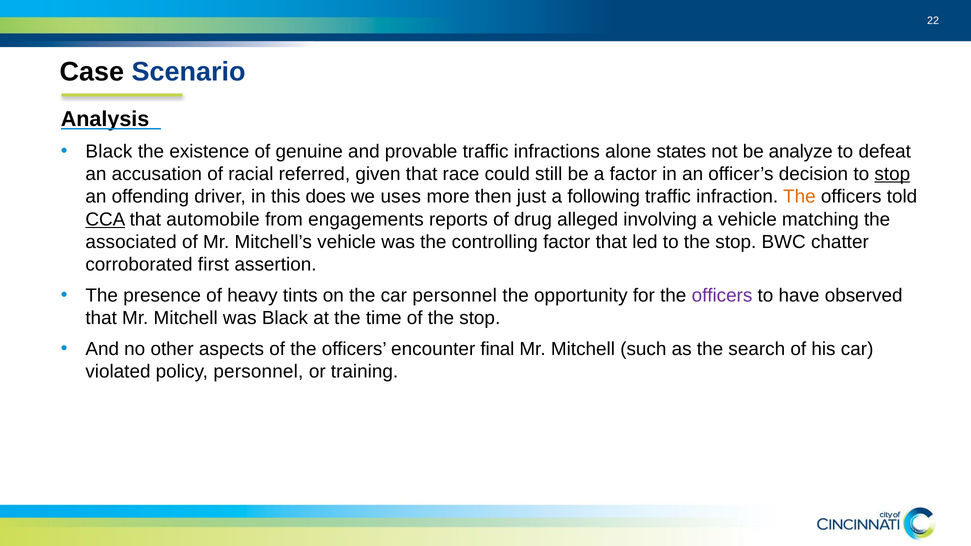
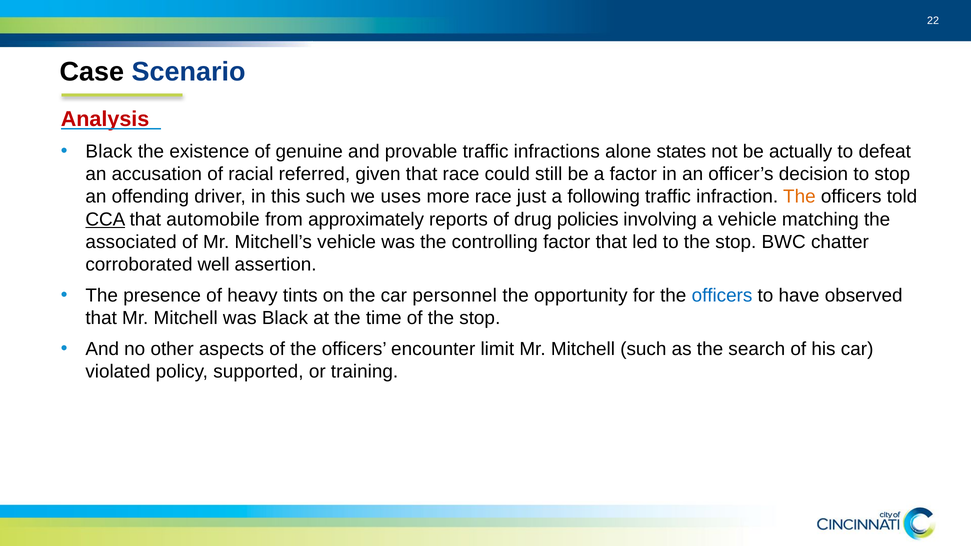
Analysis colour: black -> red (105, 119)
analyze: analyze -> actually (801, 151)
stop underline: present -> none (892, 174)
this does: does -> such (326, 197)
more then: then -> race (493, 197)
engagements: engagements -> approximately (366, 219)
alleged: alleged -> policies (588, 219)
first: first -> well (214, 265)
officers colour: purple -> blue (722, 296)
final: final -> limit (497, 349)
policy personnel: personnel -> supported (258, 372)
